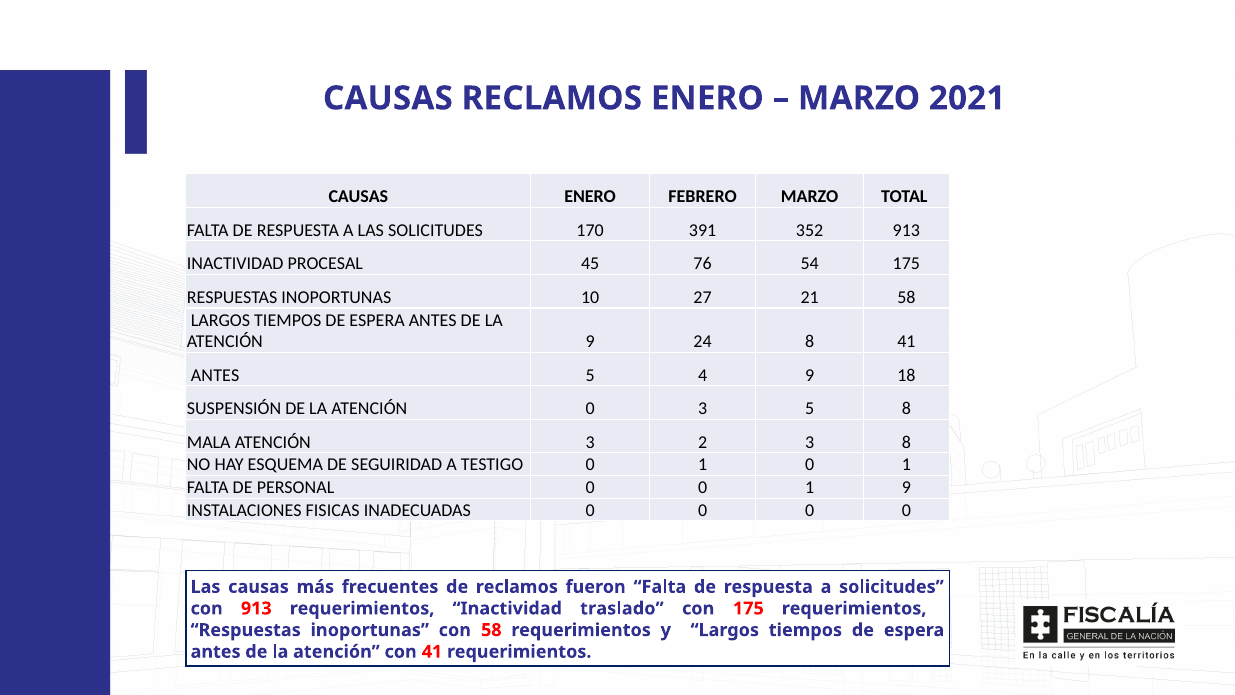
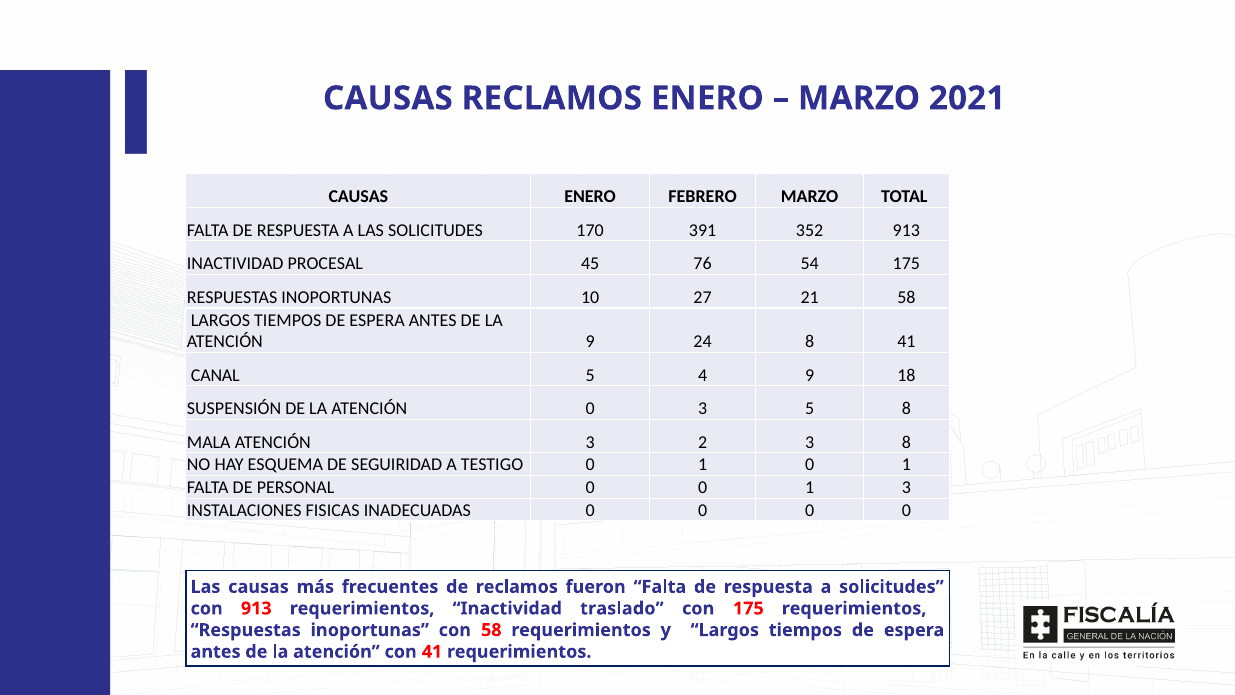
ANTES: ANTES -> CANAL (215, 375)
1 9: 9 -> 3 (906, 487)
